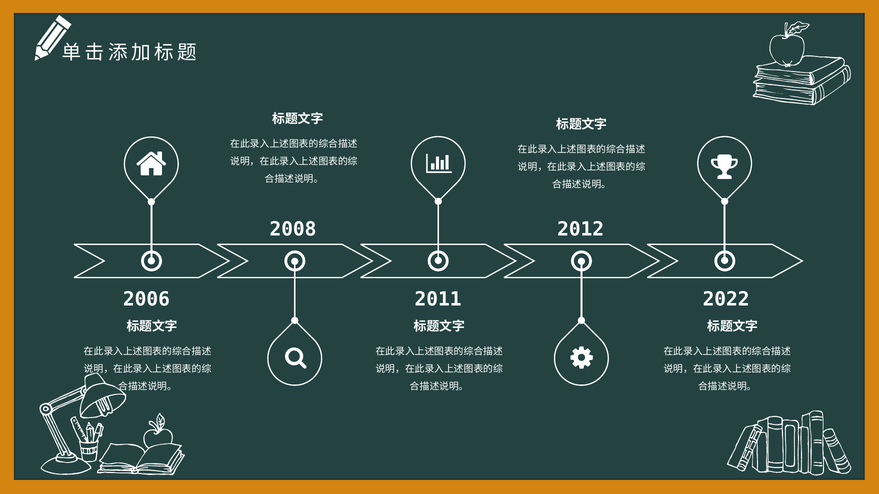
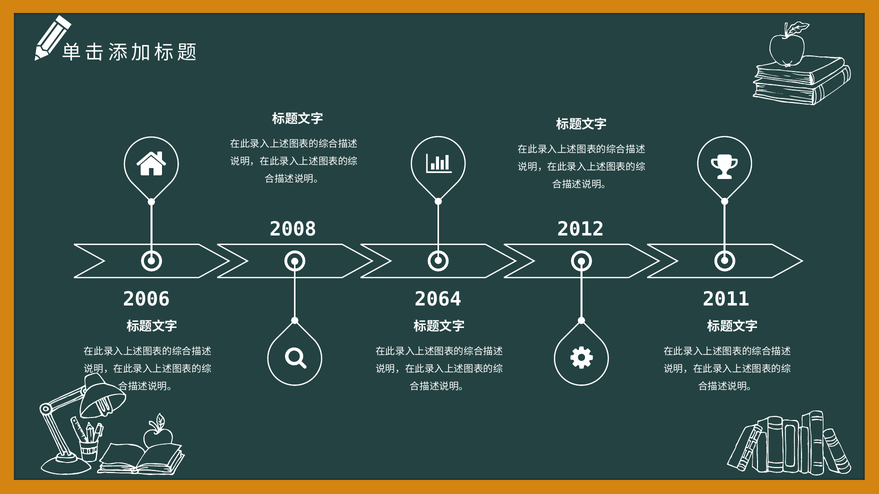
2011: 2011 -> 2064 (438, 299)
2022: 2022 -> 2011 (726, 299)
